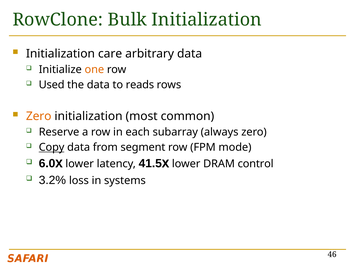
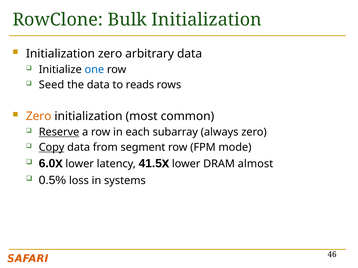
Initialization care: care -> zero (110, 54)
one colour: orange -> blue (94, 70)
Used: Used -> Seed (51, 85)
Reserve underline: none -> present (59, 132)
control: control -> almost (255, 164)
3.2%: 3.2% -> 0.5% (52, 180)
